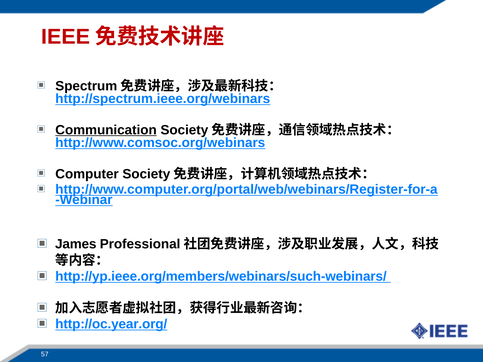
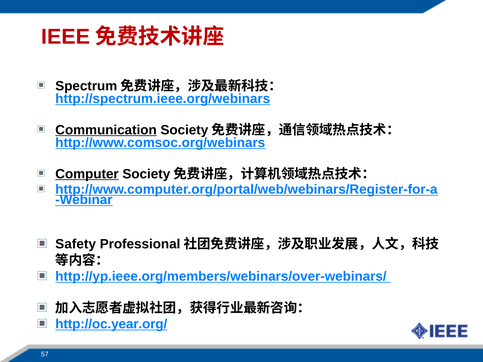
Computer underline: none -> present (87, 174)
James: James -> Safety (76, 244)
http://yp.ieee.org/members/webinars/such-webinars/: http://yp.ieee.org/members/webinars/such-webinars/ -> http://yp.ieee.org/members/webinars/over-webinars/ (221, 277)
